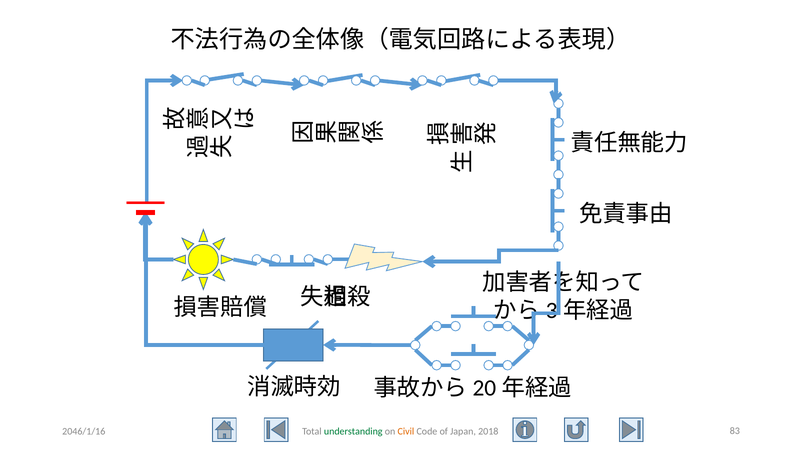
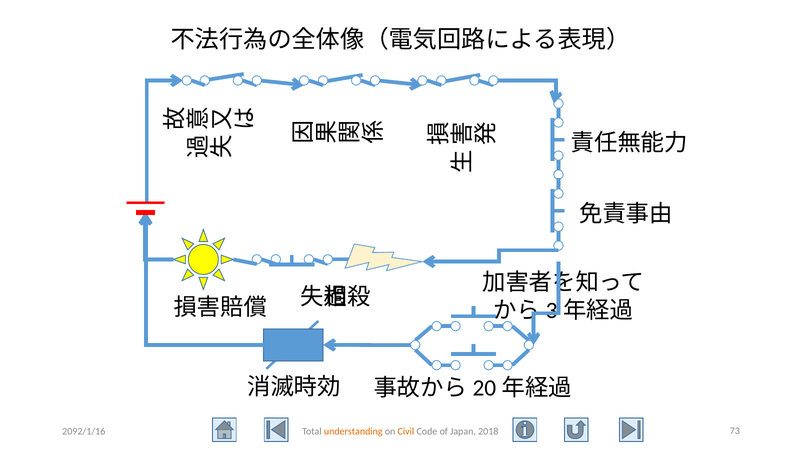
2046/1/16: 2046/1/16 -> 2092/1/16 (84, 431)
understanding colour: green -> orange (353, 431)
83: 83 -> 73 (735, 431)
